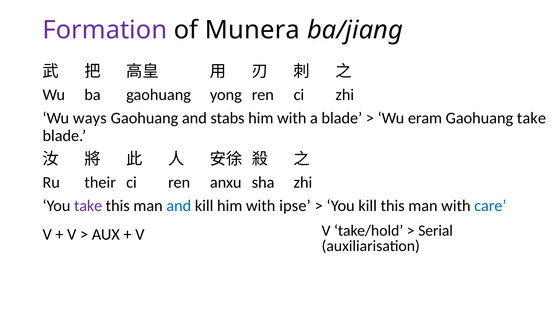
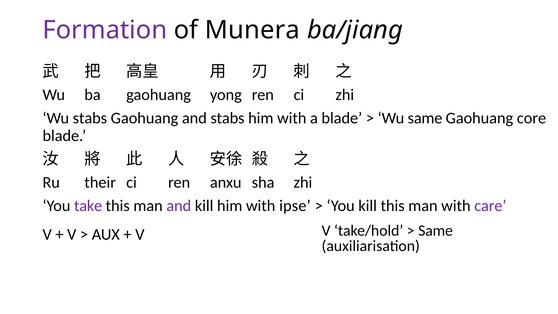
Wu ways: ways -> stabs (90, 118)
Wu eram: eram -> same (425, 118)
Gaohuang take: take -> core (532, 118)
and colour: blue -> purple (179, 206)
care colour: blue -> purple (490, 206)
Serial: Serial -> Same (436, 231)
